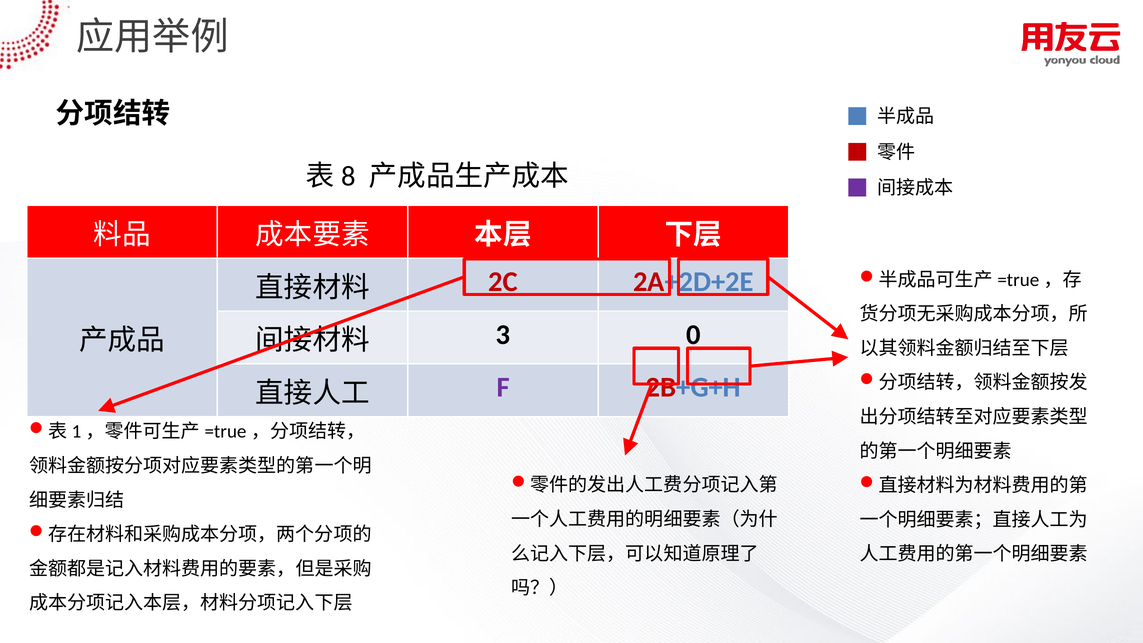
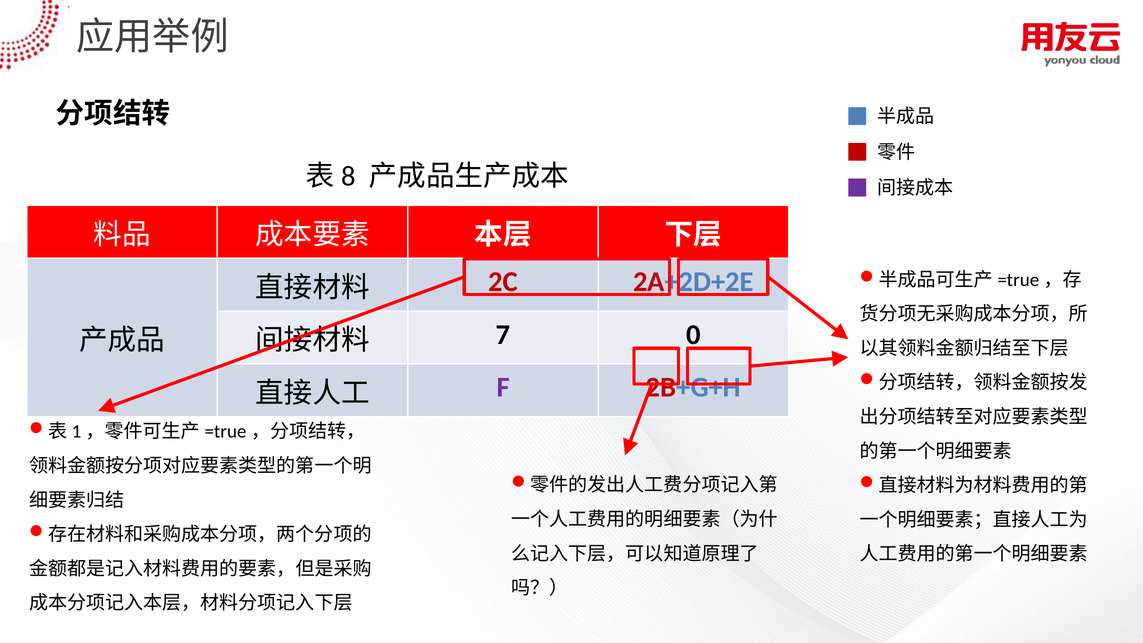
3: 3 -> 7 (503, 335)
